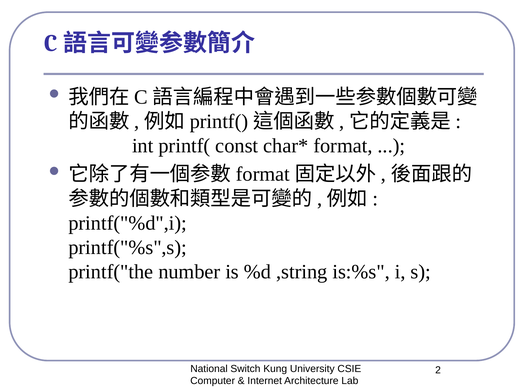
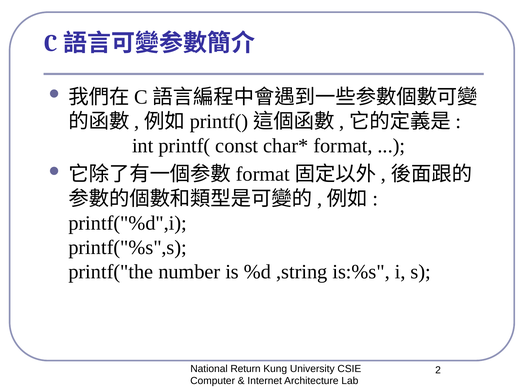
Switch: Switch -> Return (246, 369)
